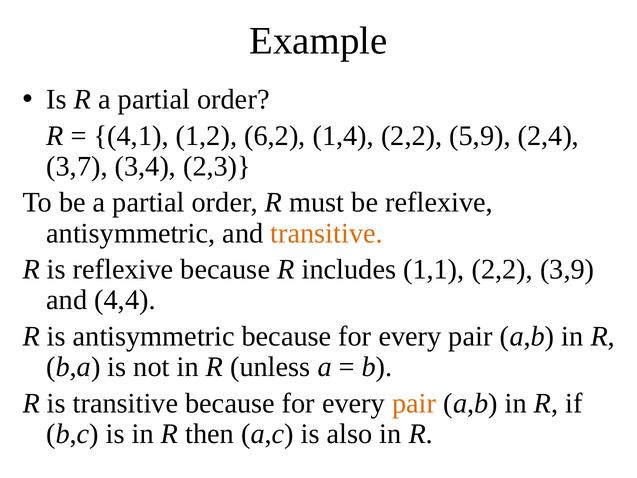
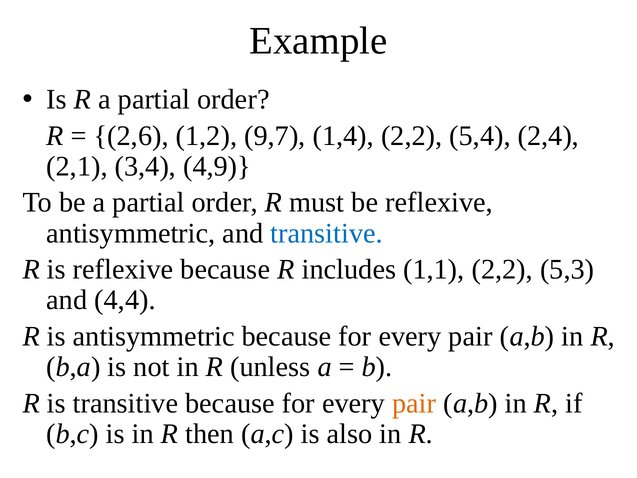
4,1: 4,1 -> 2,6 (131, 136)
6,2: 6,2 -> 9,7 (275, 136)
5,9: 5,9 -> 5,4 (480, 136)
3,7: 3,7 -> 2,1 (77, 166)
2,3: 2,3 -> 4,9 (217, 166)
transitive colour: orange -> blue (327, 233)
3,9: 3,9 -> 5,3 (567, 269)
